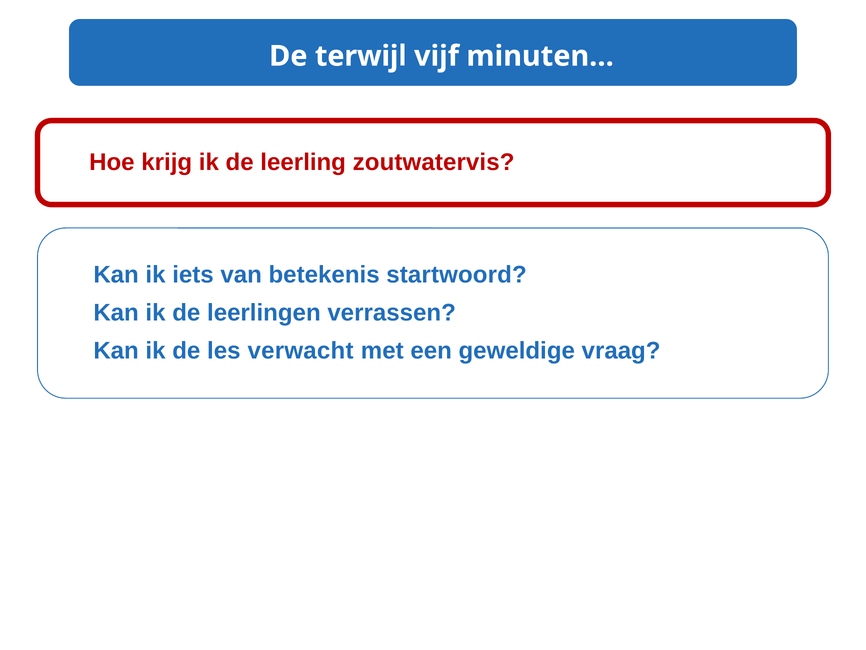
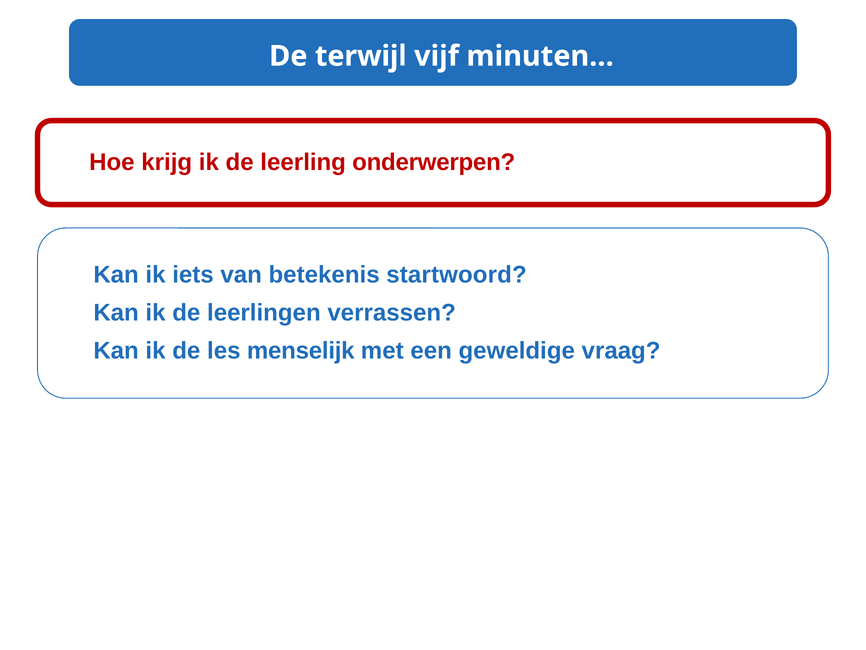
zoutwatervis: zoutwatervis -> onderwerpen (434, 162)
verwacht: verwacht -> menselijk (301, 351)
